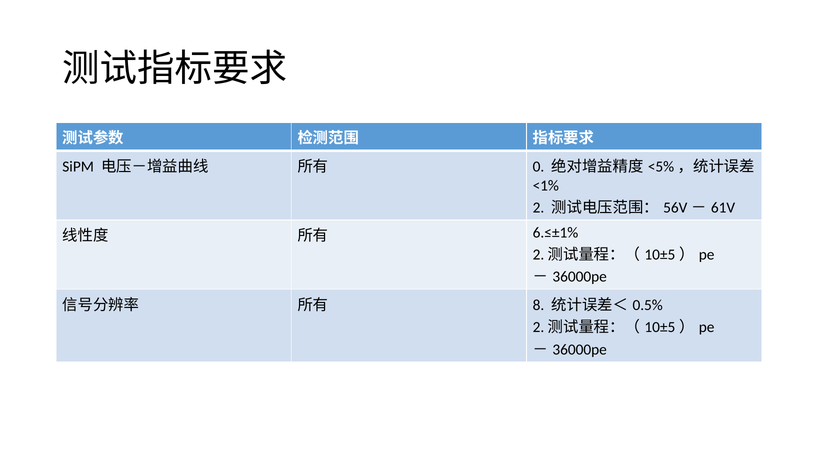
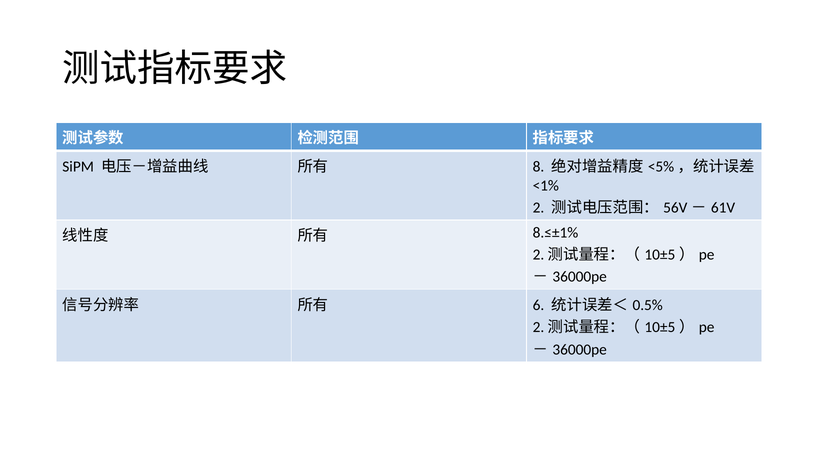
0: 0 -> 8 (538, 167)
6.≤±1%: 6.≤±1% -> 8.≤±1% (555, 233)
8: 8 -> 6 (538, 305)
